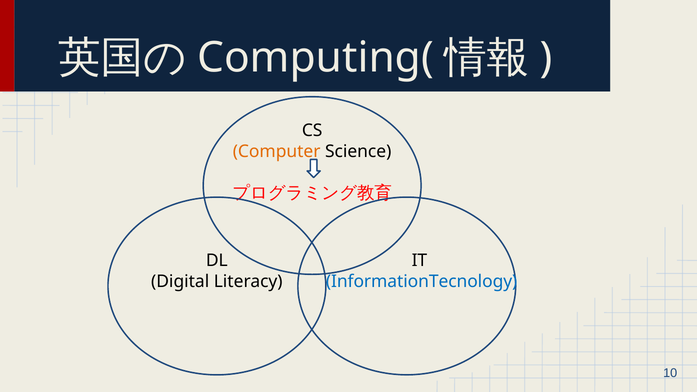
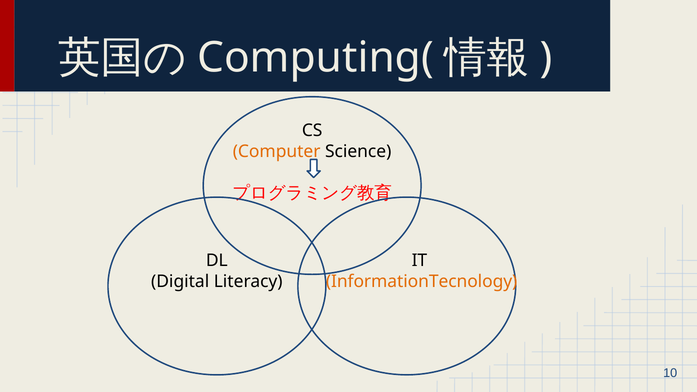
InformationTecnology colour: blue -> orange (422, 282)
